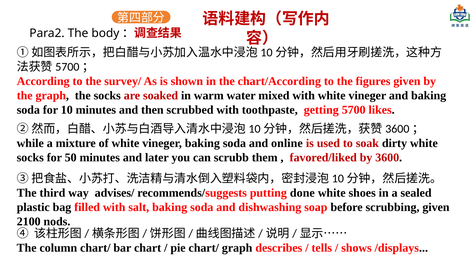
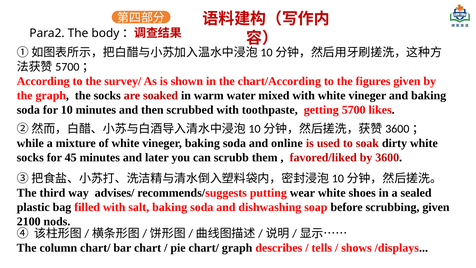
50: 50 -> 45 (71, 157)
done: done -> wear (302, 193)
